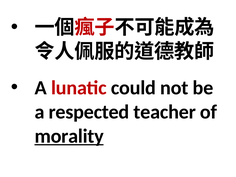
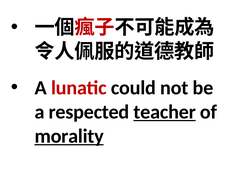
teacher underline: none -> present (165, 112)
